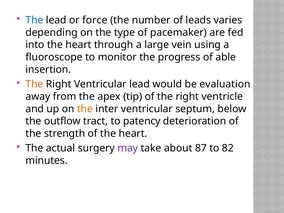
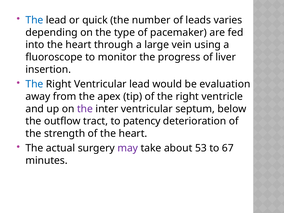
force: force -> quick (95, 20)
able: able -> liver (226, 57)
The colour: orange -> blue (34, 84)
the colour: orange -> purple (85, 109)
87: 87 -> 53 (201, 148)
82: 82 -> 67 (228, 148)
